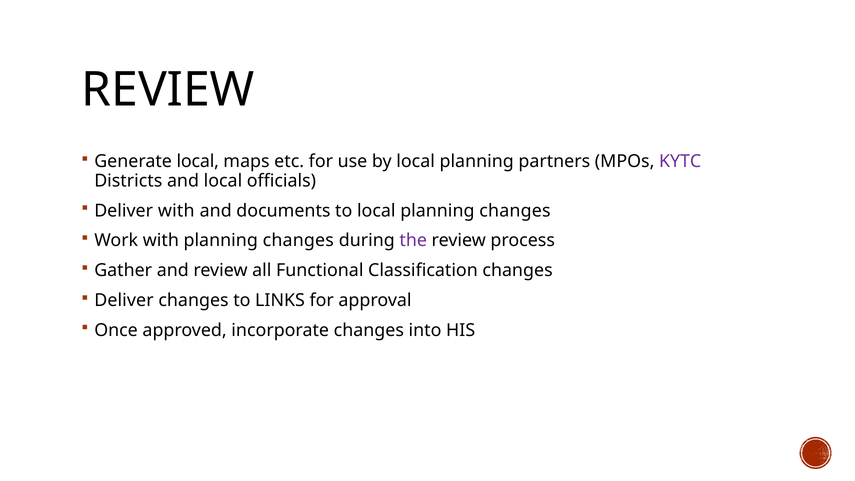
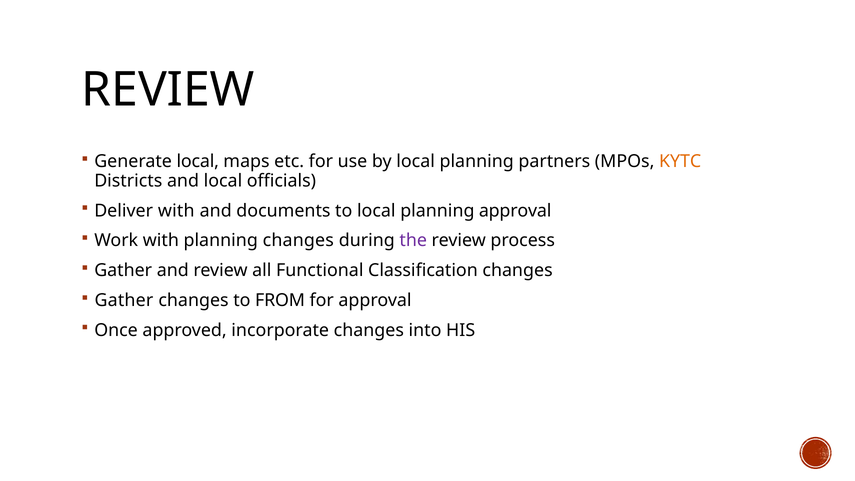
KYTC colour: purple -> orange (680, 161)
local planning changes: changes -> approval (515, 211)
Deliver: Deliver -> Gather (124, 300)
LINKS: LINKS -> FROM (280, 300)
